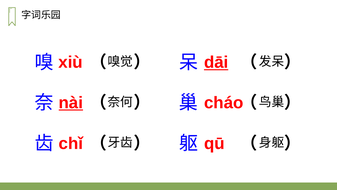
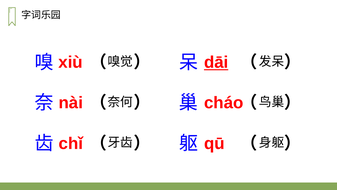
nài underline: present -> none (71, 103)
